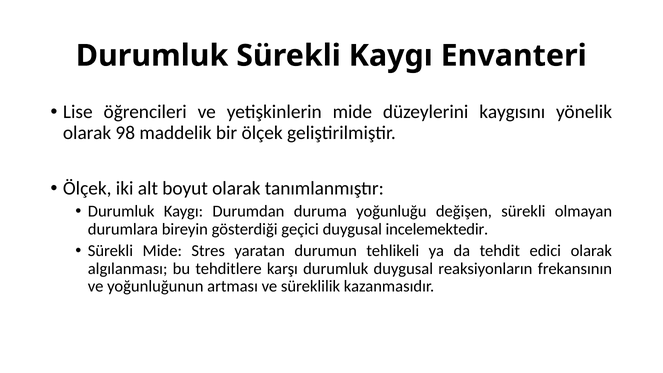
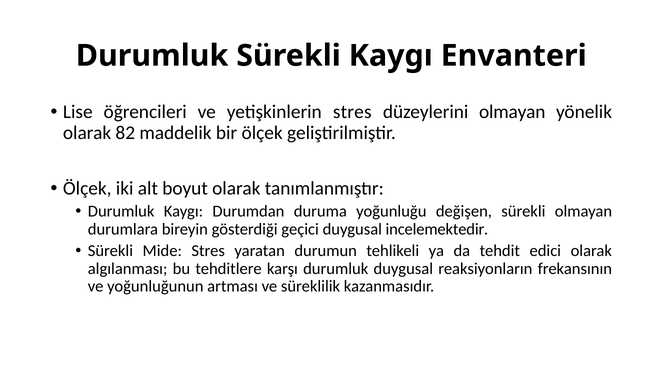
yetişkinlerin mide: mide -> stres (352, 112)
düzeylerini kaygısını: kaygısını -> olmayan (512, 112)
98: 98 -> 82 (125, 133)
